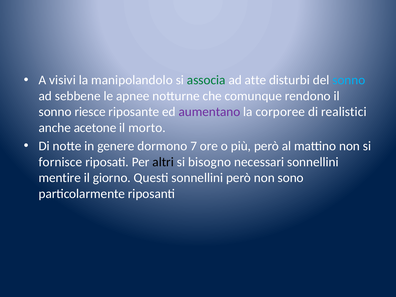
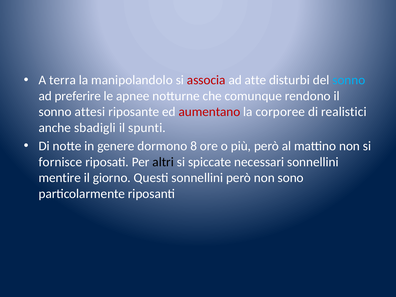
visivi: visivi -> terra (63, 80)
associa colour: green -> red (206, 80)
sebbene: sebbene -> preferire (78, 96)
riesce: riesce -> attesi (90, 112)
aumentano colour: purple -> red (209, 112)
acetone: acetone -> sbadigli (95, 128)
morto: morto -> spunti (147, 128)
7: 7 -> 8 (194, 146)
bisogno: bisogno -> spiccate (210, 162)
